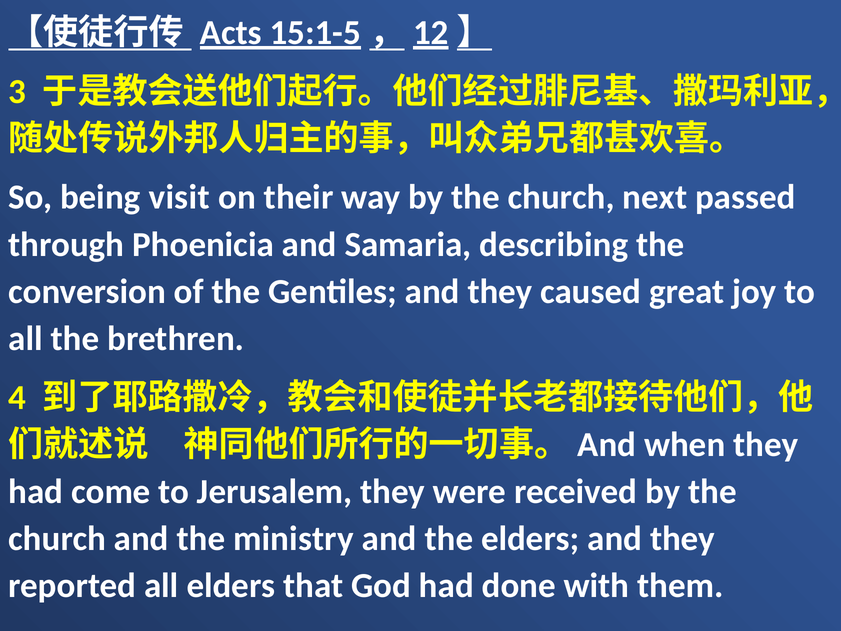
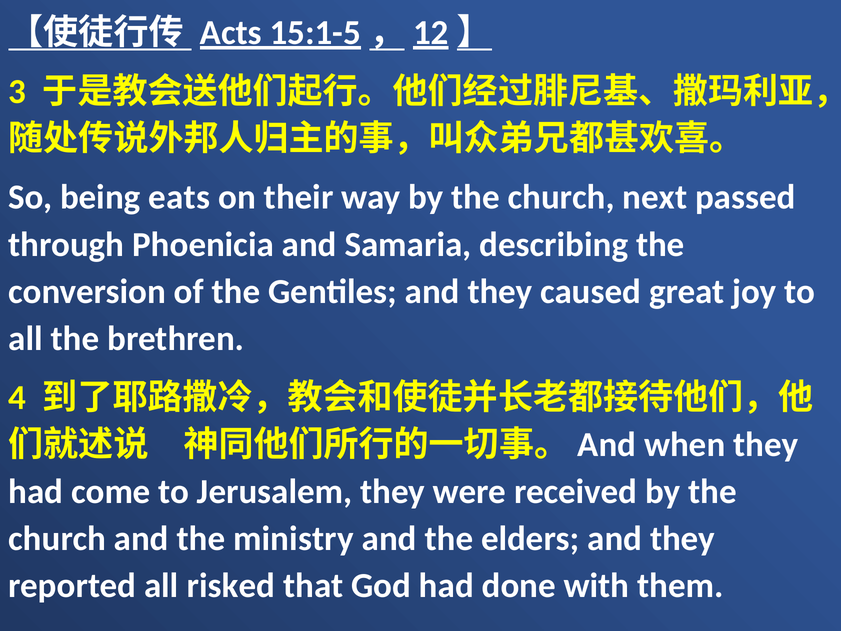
visit: visit -> eats (179, 197)
all elders: elders -> risked (231, 586)
